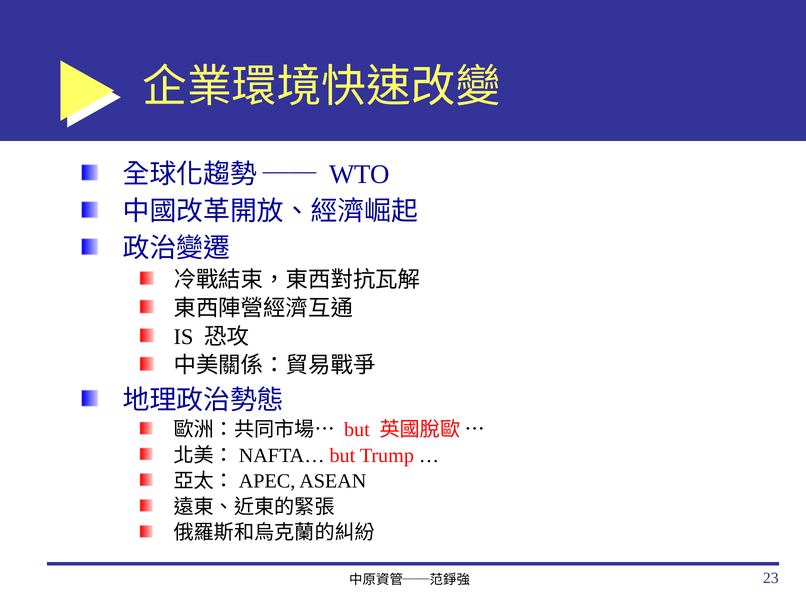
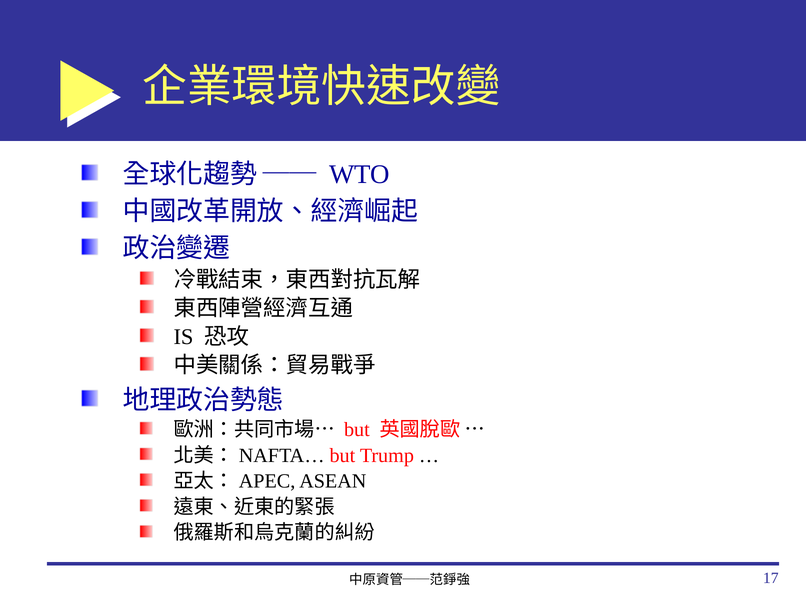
23: 23 -> 17 (771, 579)
